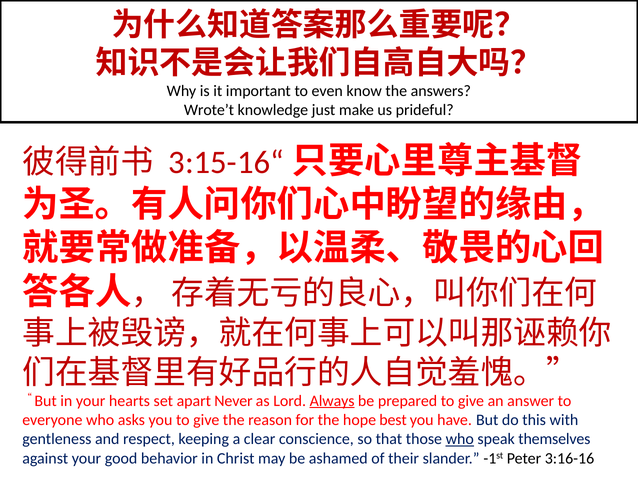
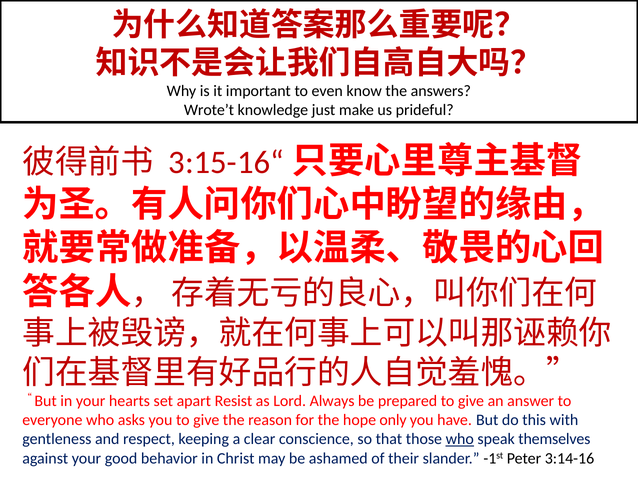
Never: Never -> Resist (233, 400)
Always underline: present -> none (332, 400)
best: best -> only (393, 419)
3:16-16: 3:16-16 -> 3:14-16 (570, 458)
